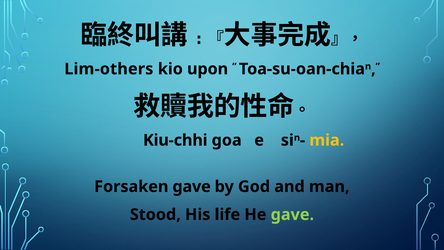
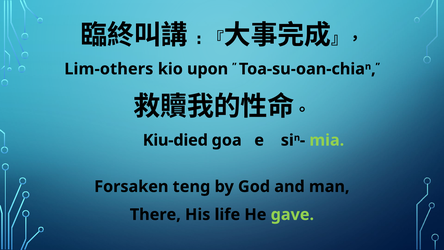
Kiu-chhi: Kiu-chhi -> Kiu-died (175, 140)
mia colour: yellow -> light green (327, 140)
Forsaken gave: gave -> teng (191, 186)
Stood: Stood -> There (155, 214)
